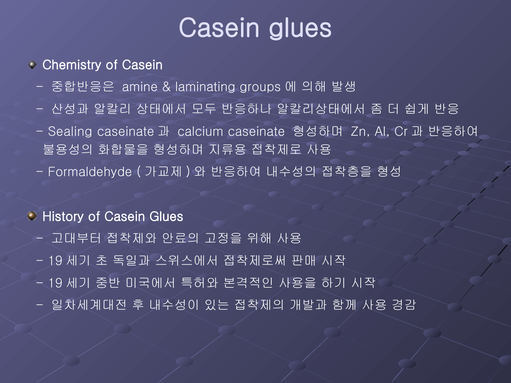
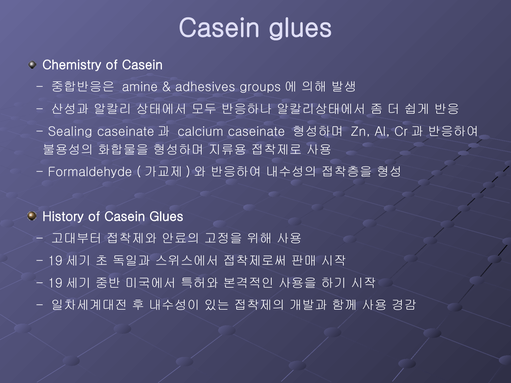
laminating: laminating -> adhesives (205, 87)
